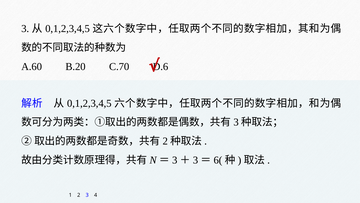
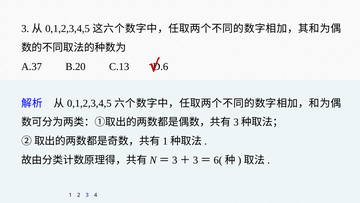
A.60: A.60 -> A.37 (32, 66)
C.70: C.70 -> C.13 (119, 66)
2: 2 -> 1 (165, 141)
